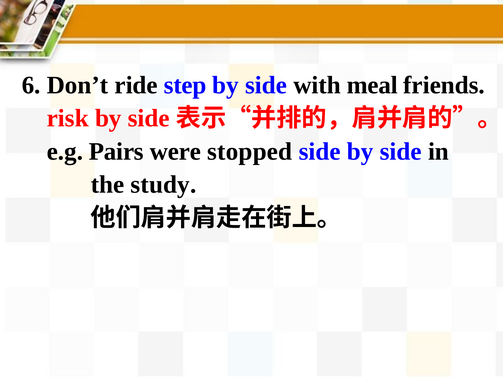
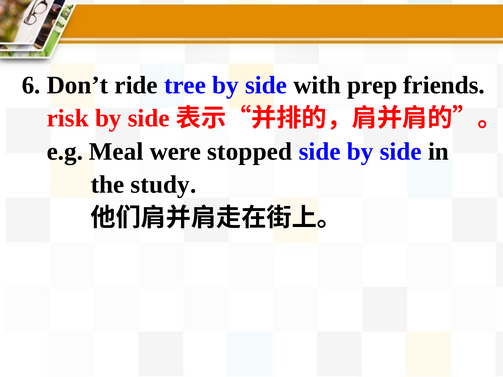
step: step -> tree (185, 85)
meal: meal -> prep (372, 85)
Pairs: Pairs -> Meal (116, 152)
